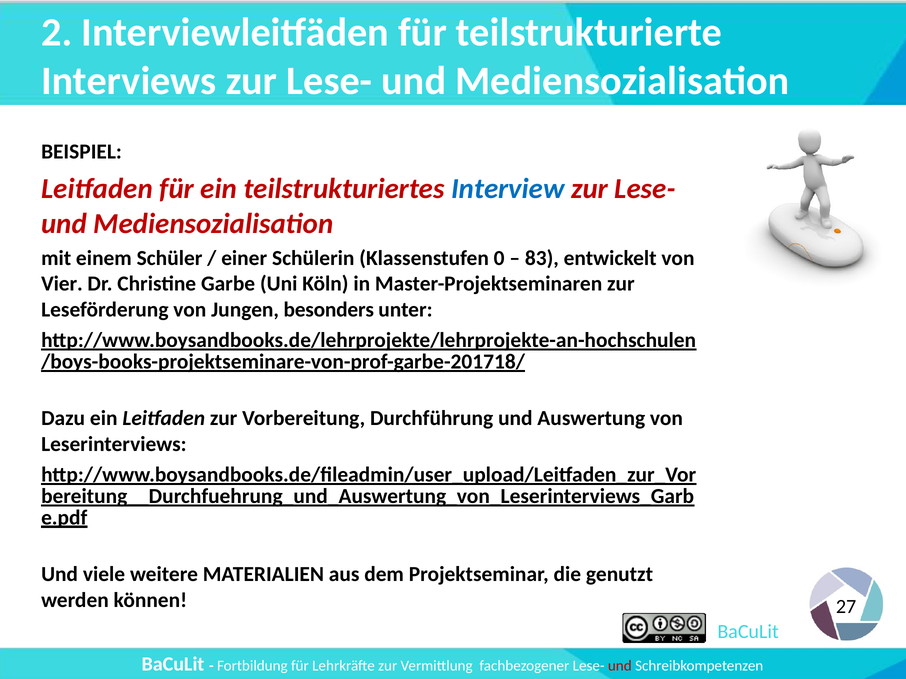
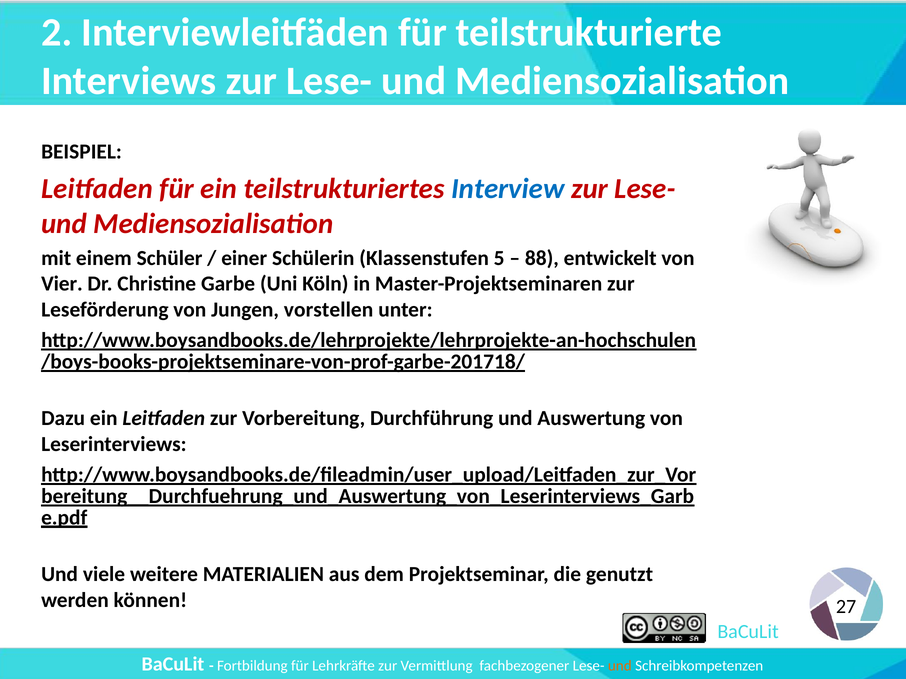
0: 0 -> 5 (499, 258)
83: 83 -> 88 (542, 258)
besonders: besonders -> vorstellen (329, 310)
und colour: red -> orange (620, 666)
